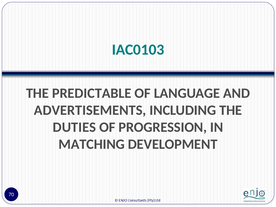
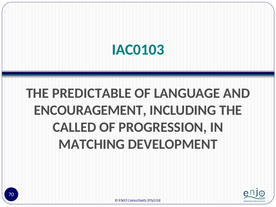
ADVERTISEMENTS: ADVERTISEMENTS -> ENCOURAGEMENT (90, 110)
DUTIES: DUTIES -> CALLED (74, 127)
